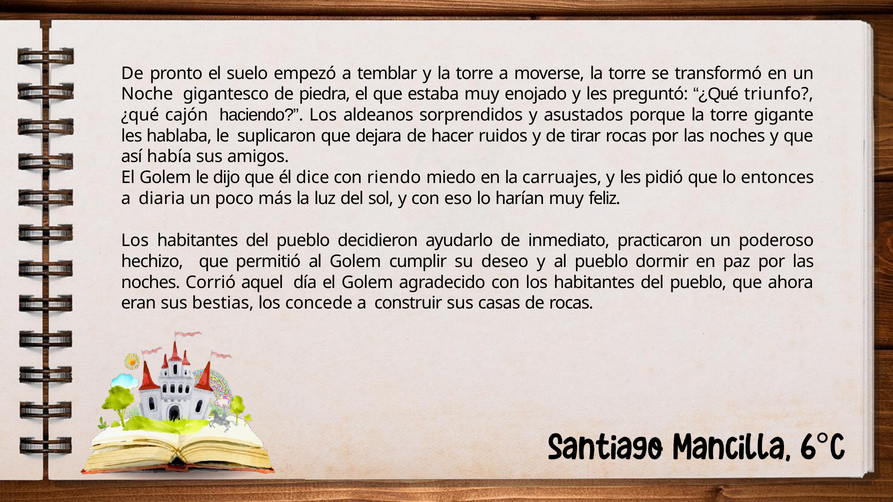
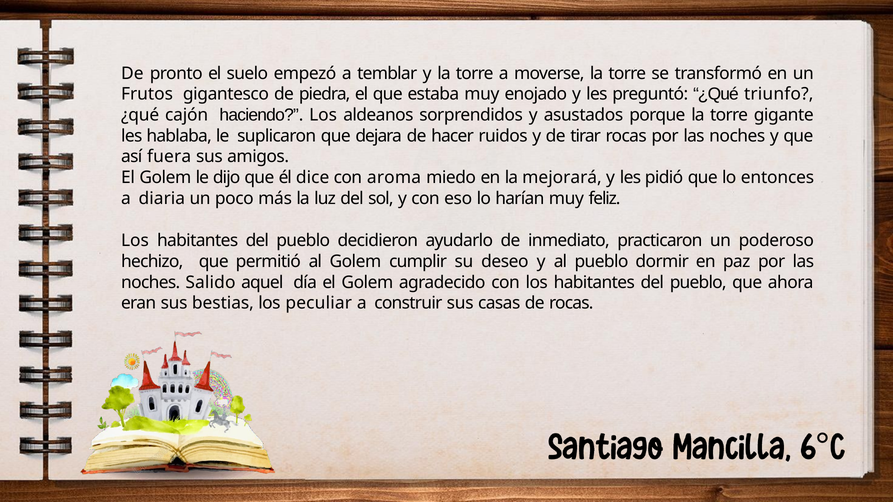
Noche: Noche -> Frutos (147, 94)
había: había -> fuera (169, 157)
riendo: riendo -> aroma (394, 178)
carruajes: carruajes -> mejorará (562, 178)
Corrió: Corrió -> Salido (210, 282)
concede: concede -> peculiar (319, 303)
